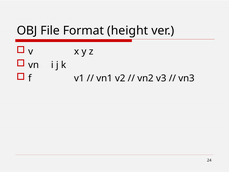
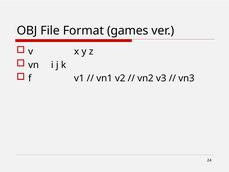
height: height -> games (128, 31)
